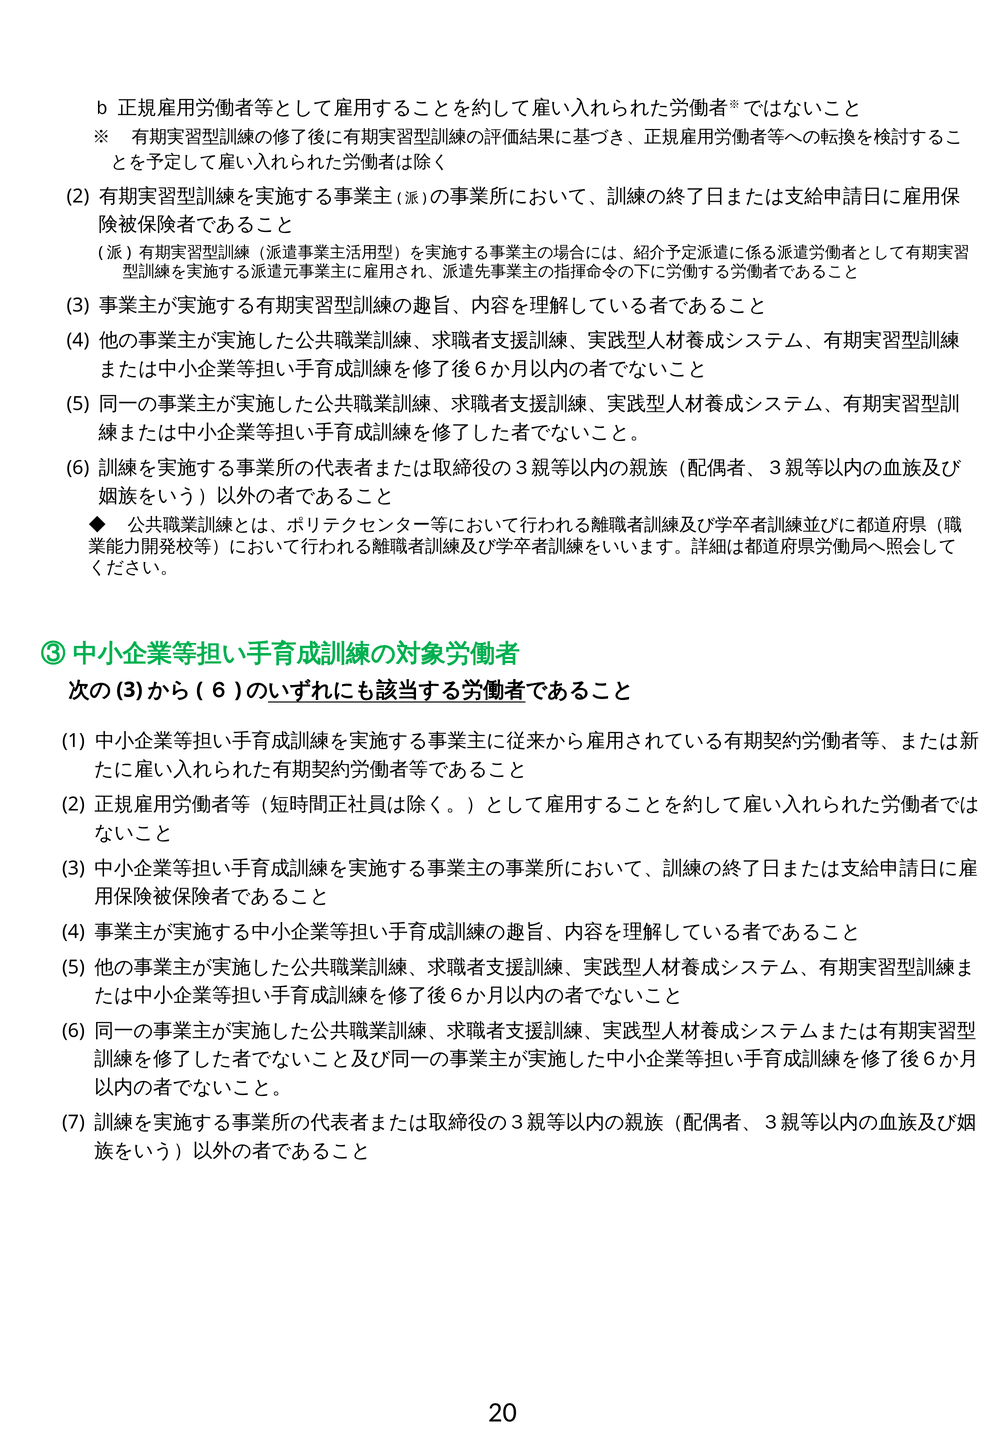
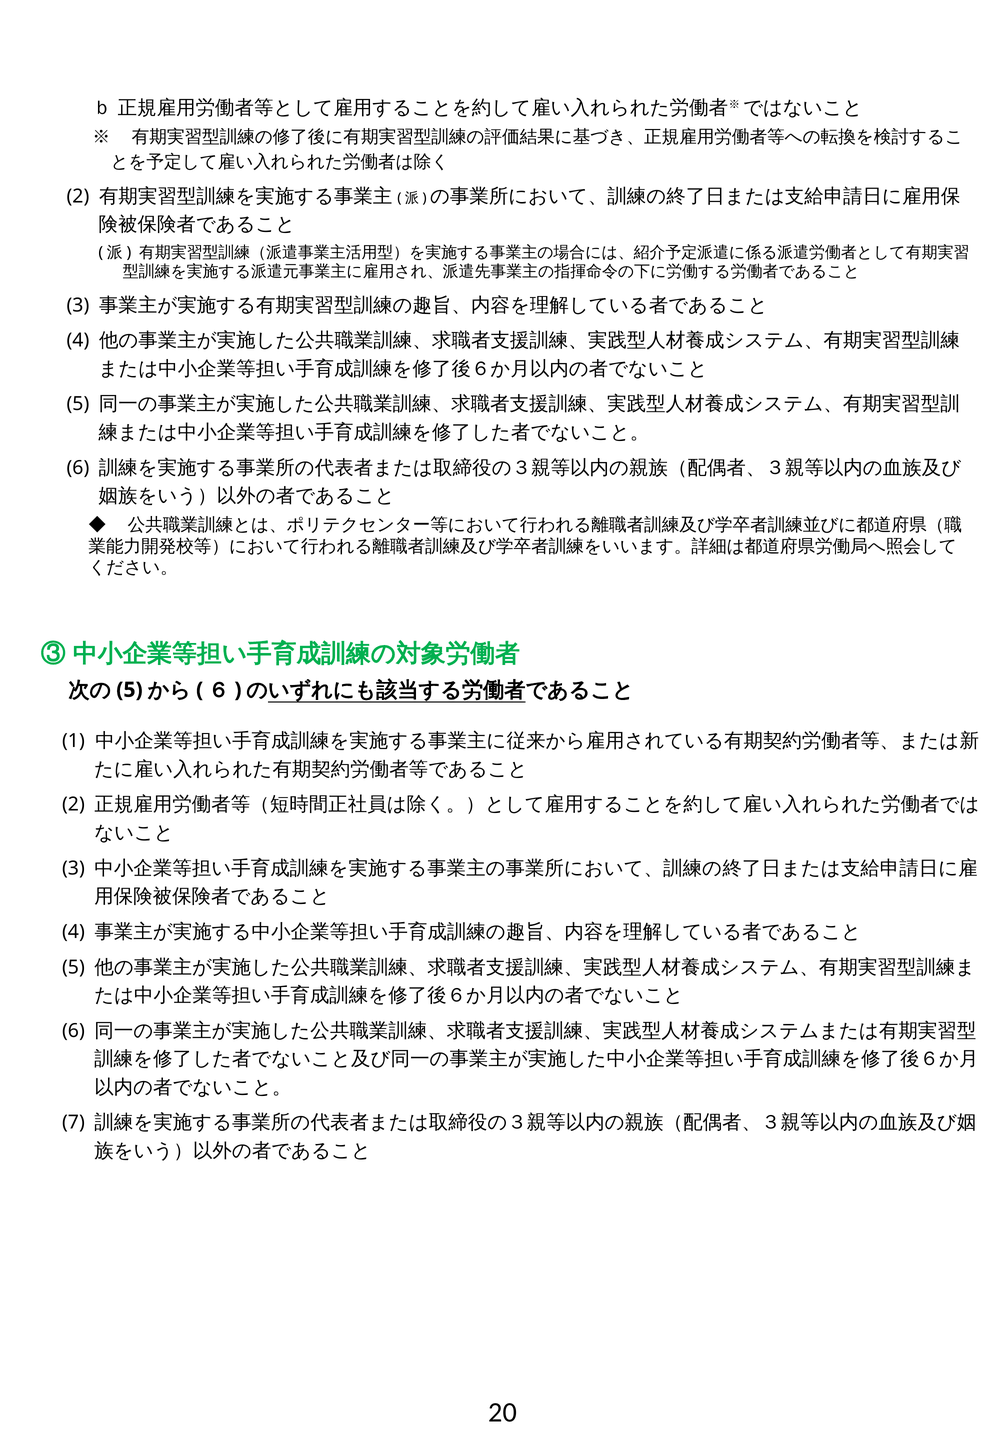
3: 3 -> 5 (129, 690)
